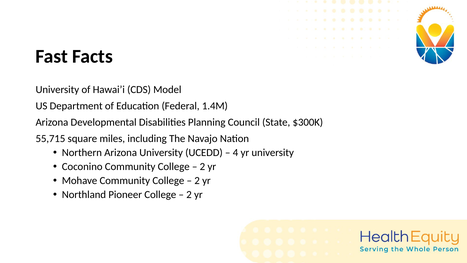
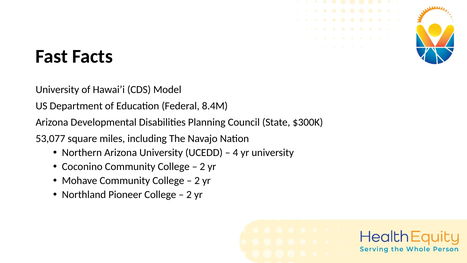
1.4M: 1.4M -> 8.4M (215, 106)
55,715: 55,715 -> 53,077 (50, 139)
